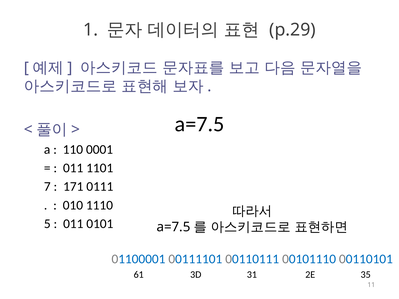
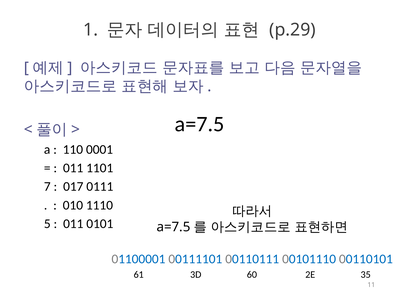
171: 171 -> 017 (73, 187)
31: 31 -> 60 (252, 275)
